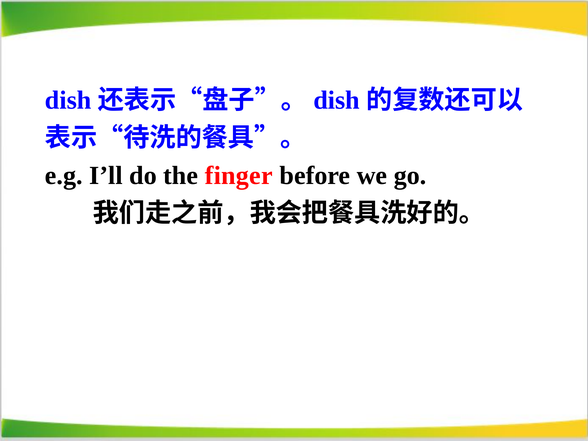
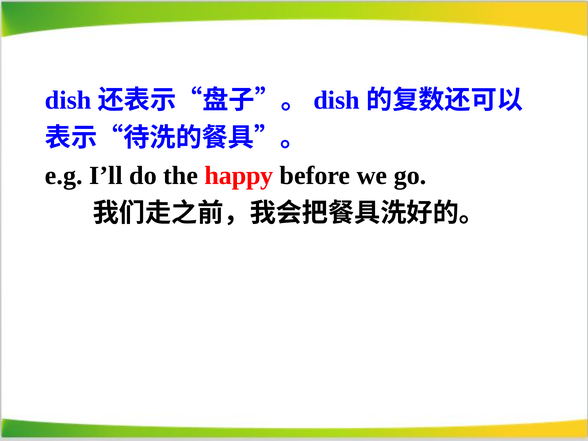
finger: finger -> happy (239, 175)
